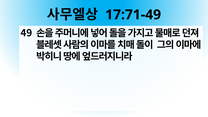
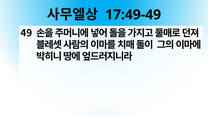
17:71-49: 17:71-49 -> 17:49-49 (133, 15)
